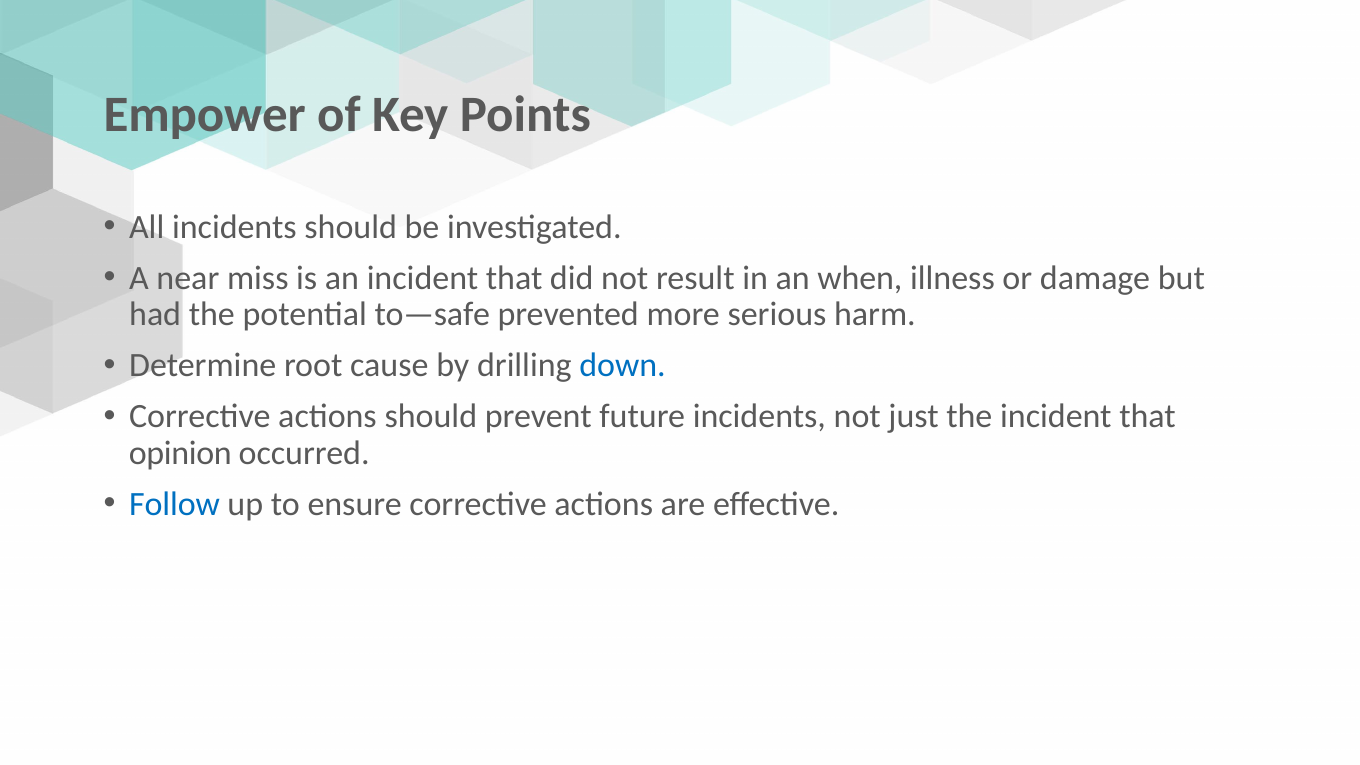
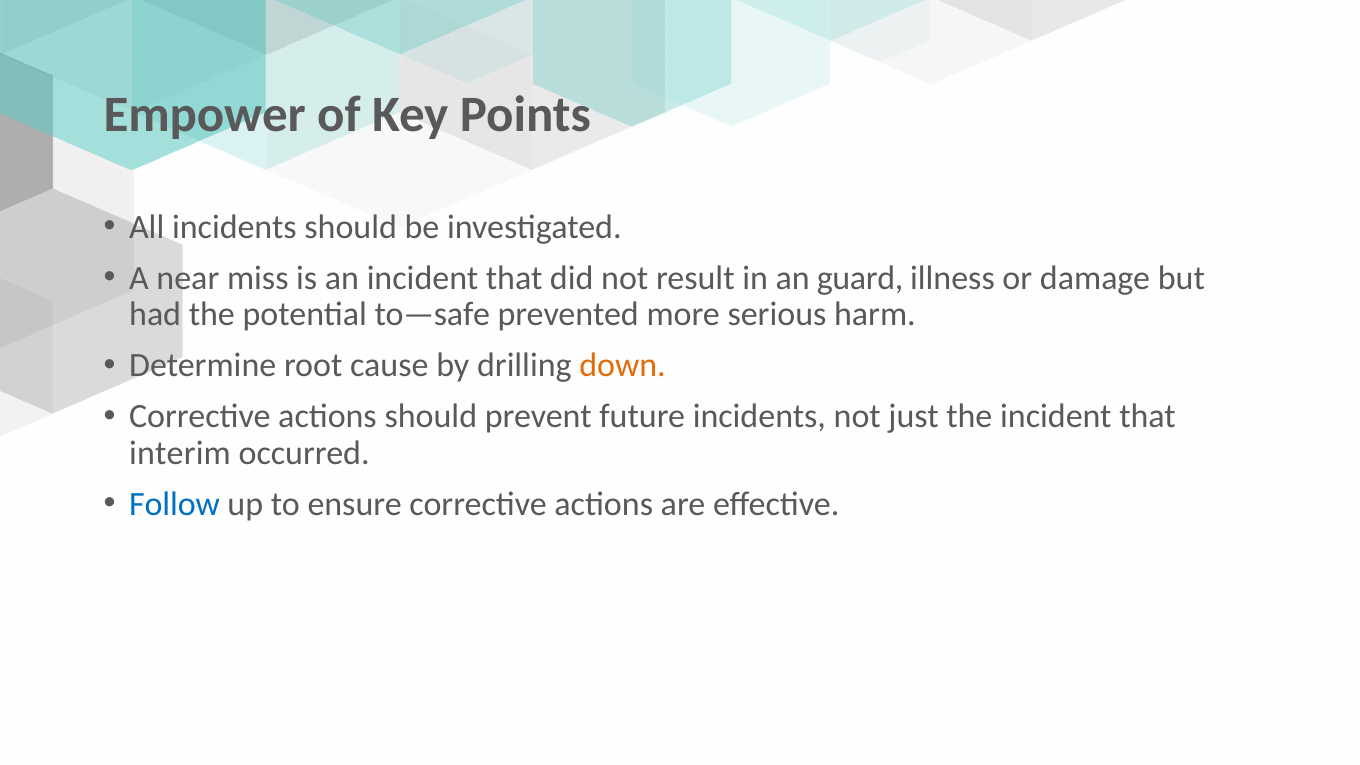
when: when -> guard (860, 278)
down colour: blue -> orange (623, 365)
opinion: opinion -> interim (180, 453)
